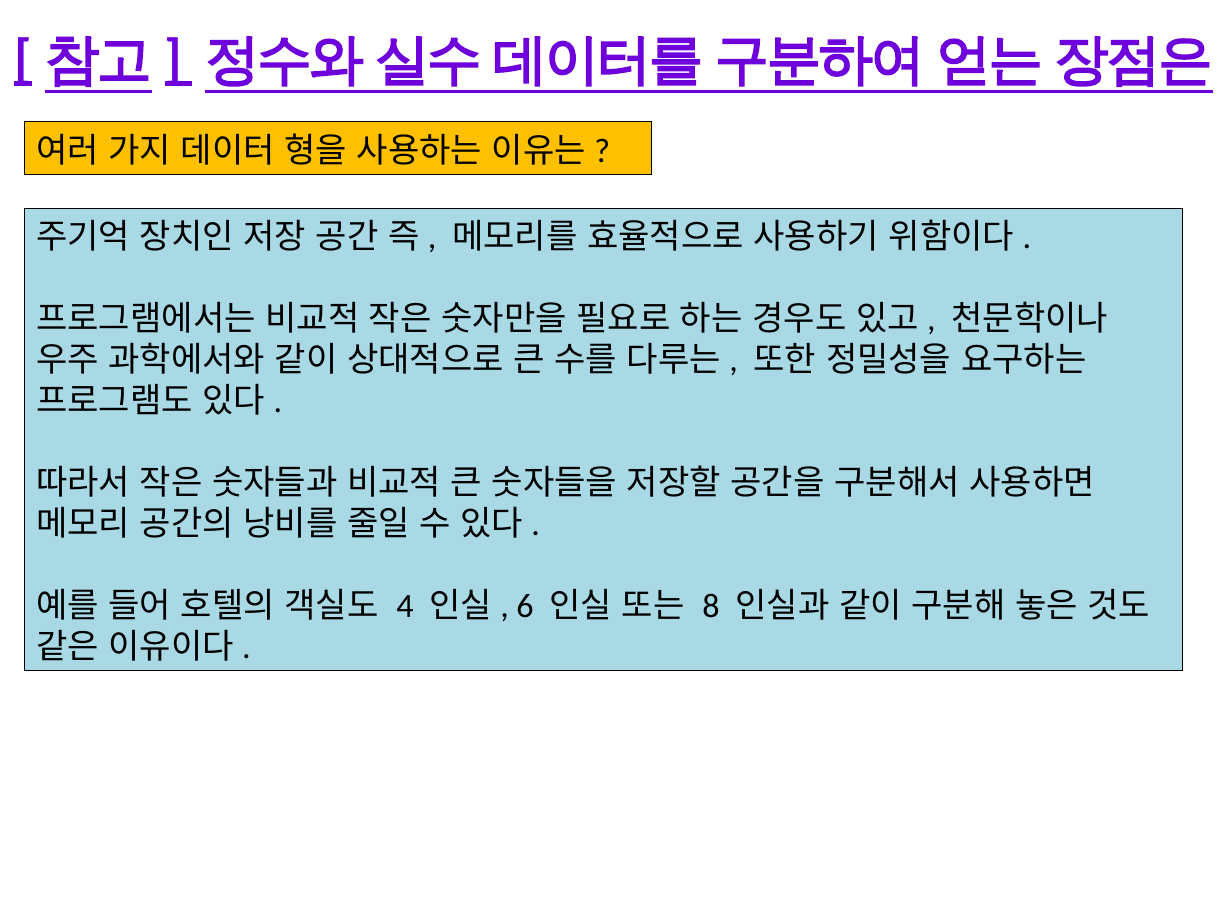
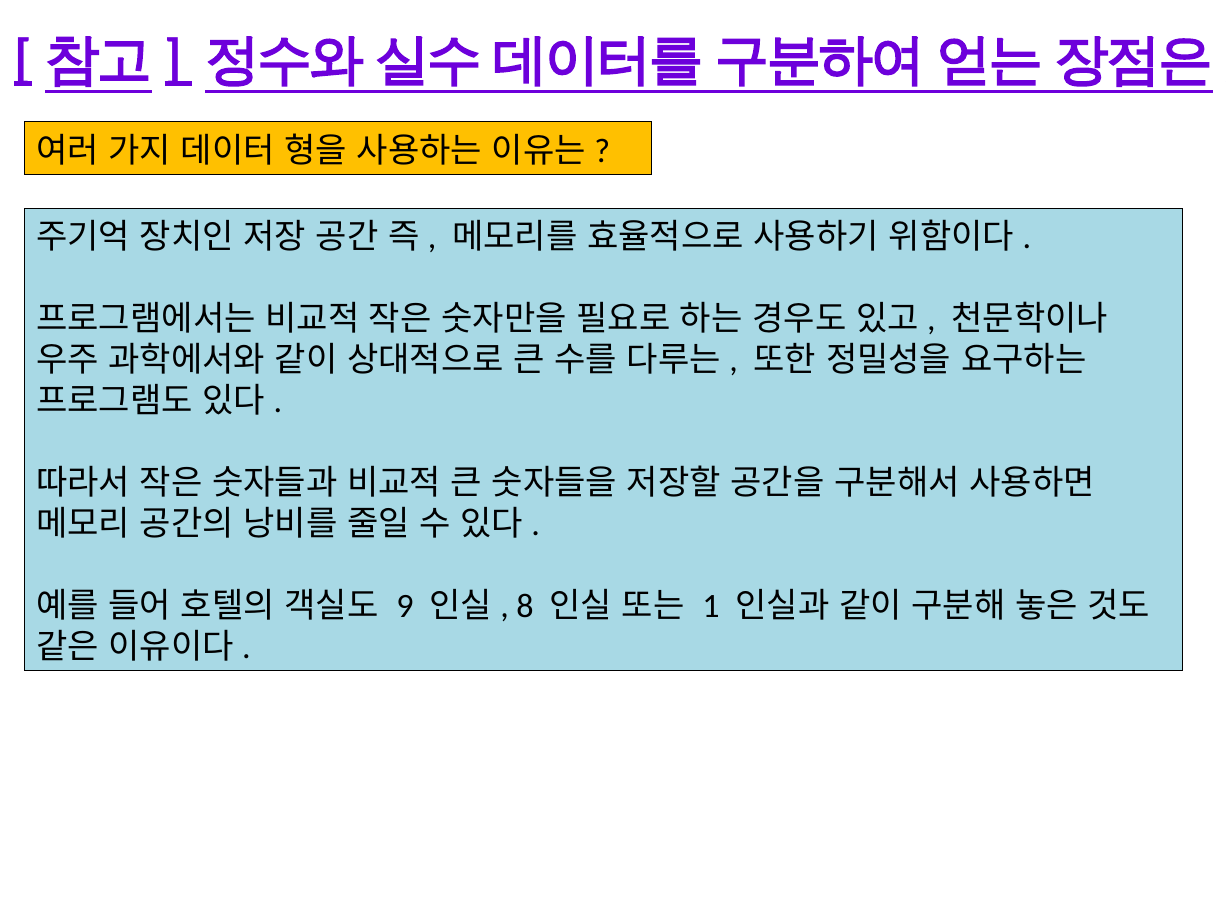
4: 4 -> 9 (405, 606)
6: 6 -> 8 (525, 606)
8: 8 -> 1 (711, 606)
